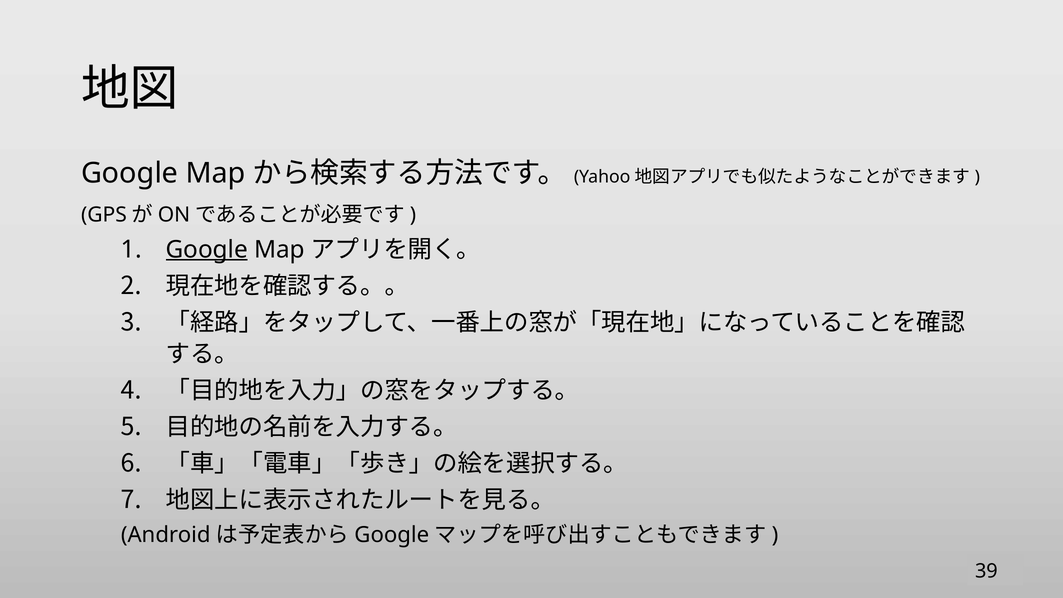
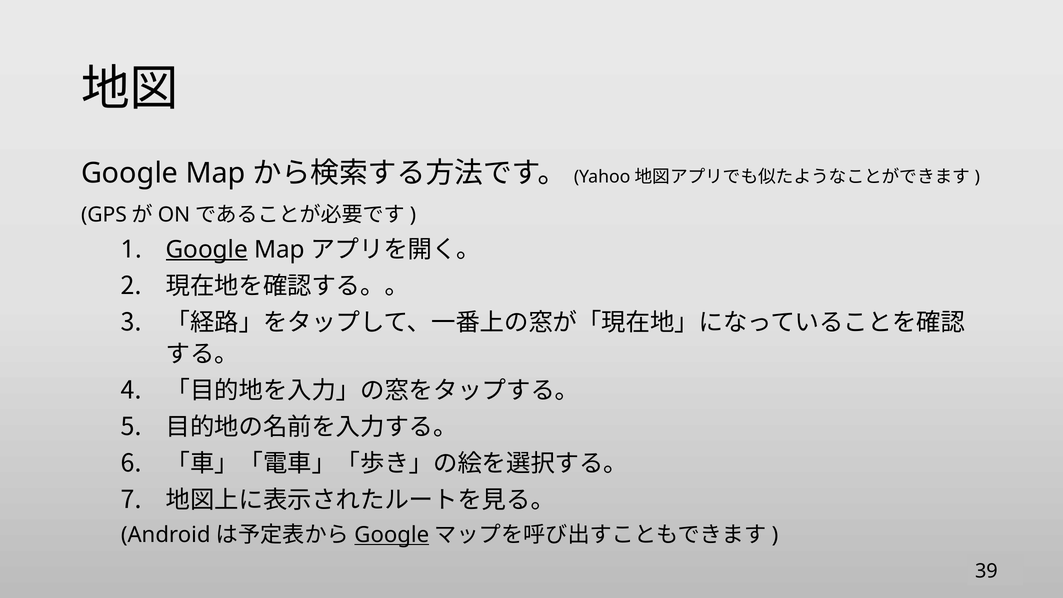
Google underline: none -> present (392, 535)
